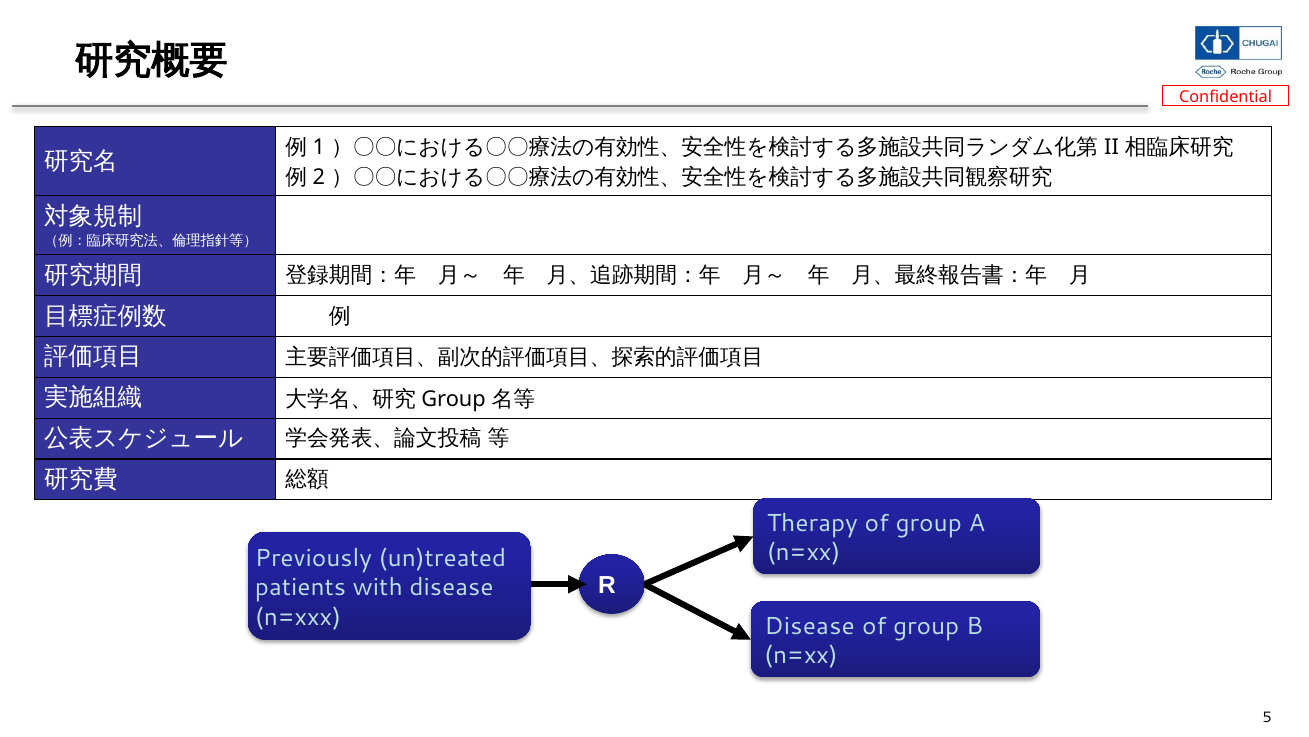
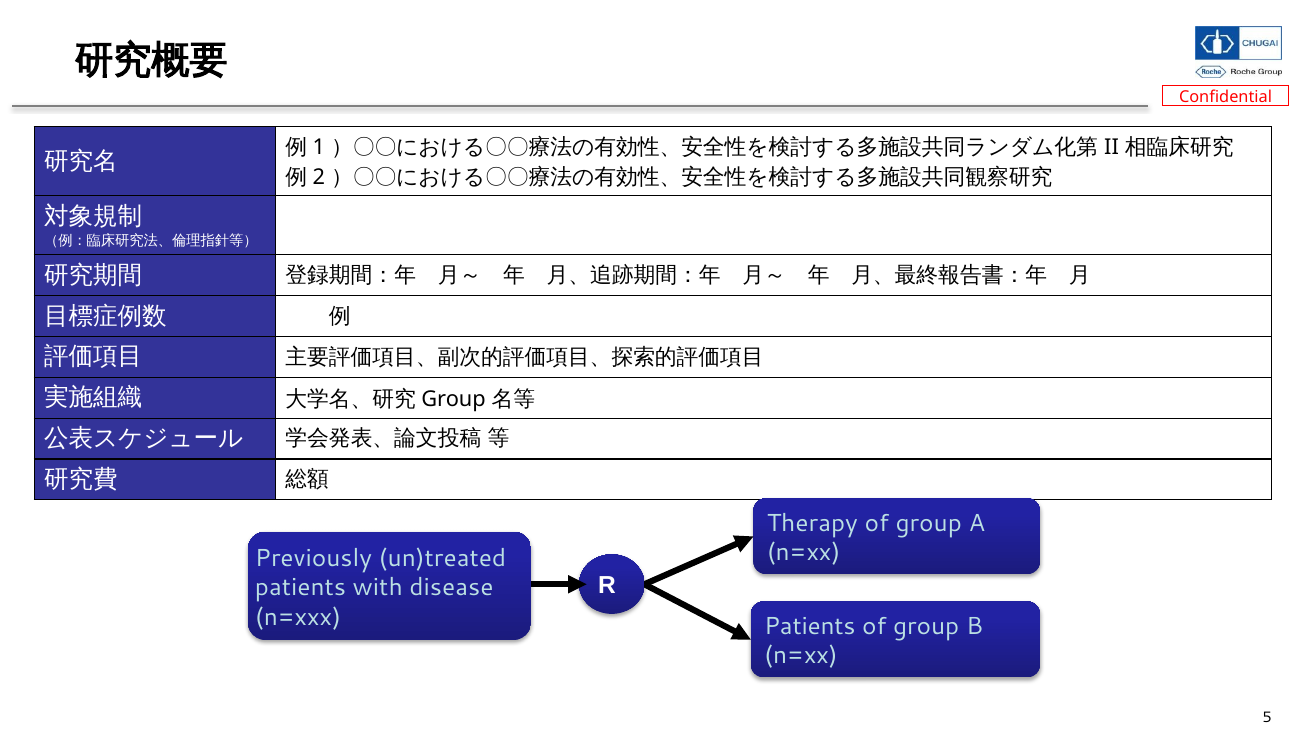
Disease: Disease -> Patients (810, 626)
